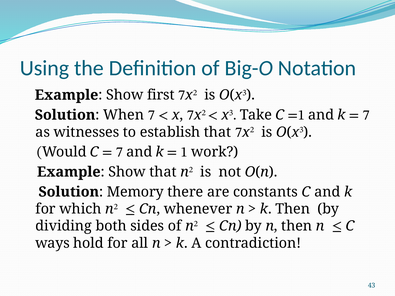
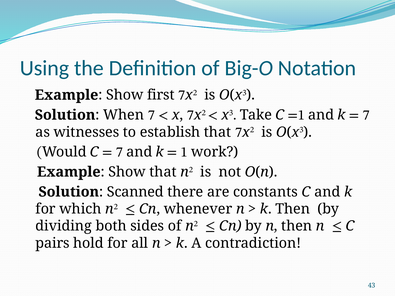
Memory: Memory -> Scanned (135, 192)
ways: ways -> pairs (53, 243)
